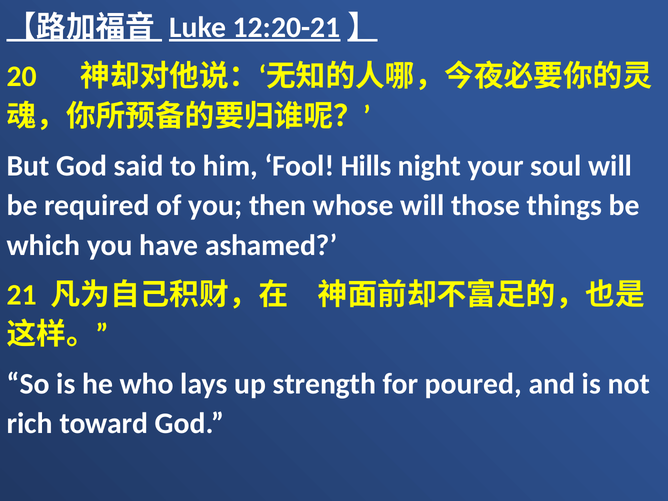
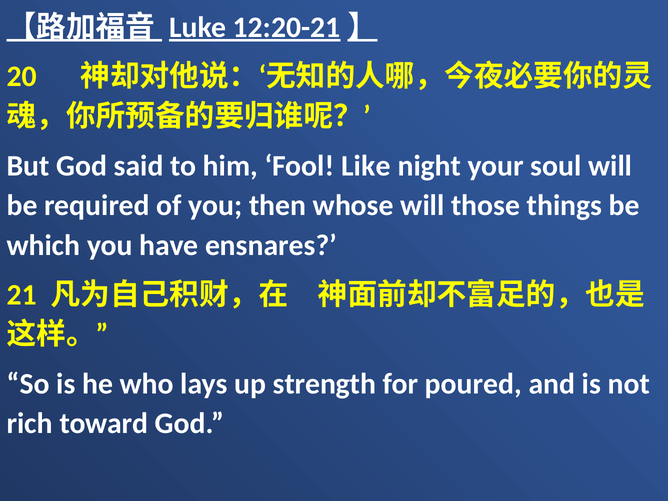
Hills: Hills -> Like (366, 166)
ashamed: ashamed -> ensnares (271, 246)
